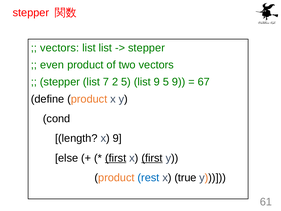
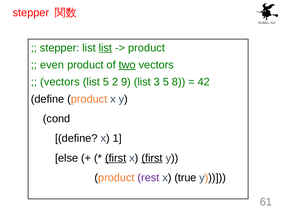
vectors: vectors -> stepper (60, 48)
list underline: none -> present (105, 48)
stepper: stepper -> product (146, 48)
two underline: none -> present (127, 65)
stepper: stepper -> vectors (60, 82)
list 7: 7 -> 5 (106, 82)
2 5: 5 -> 9 (126, 82)
list 9: 9 -> 3 (157, 82)
5 9: 9 -> 8 (179, 82)
67: 67 -> 42 (204, 82)
length: length -> define (76, 138)
x 9: 9 -> 1 (117, 138)
rest colour: blue -> purple (148, 177)
